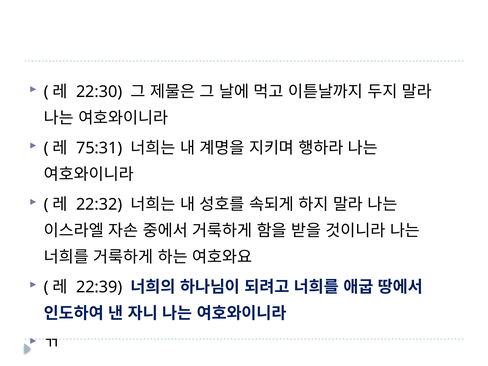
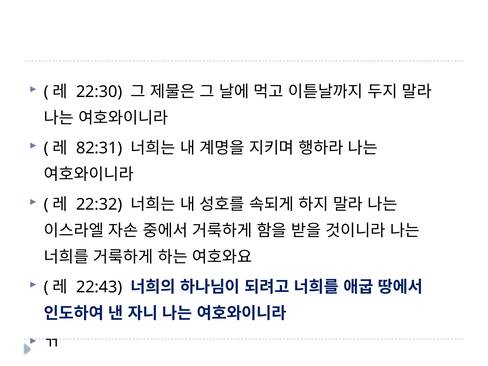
75:31: 75:31 -> 82:31 (99, 148)
22:39: 22:39 -> 22:43 (99, 287)
